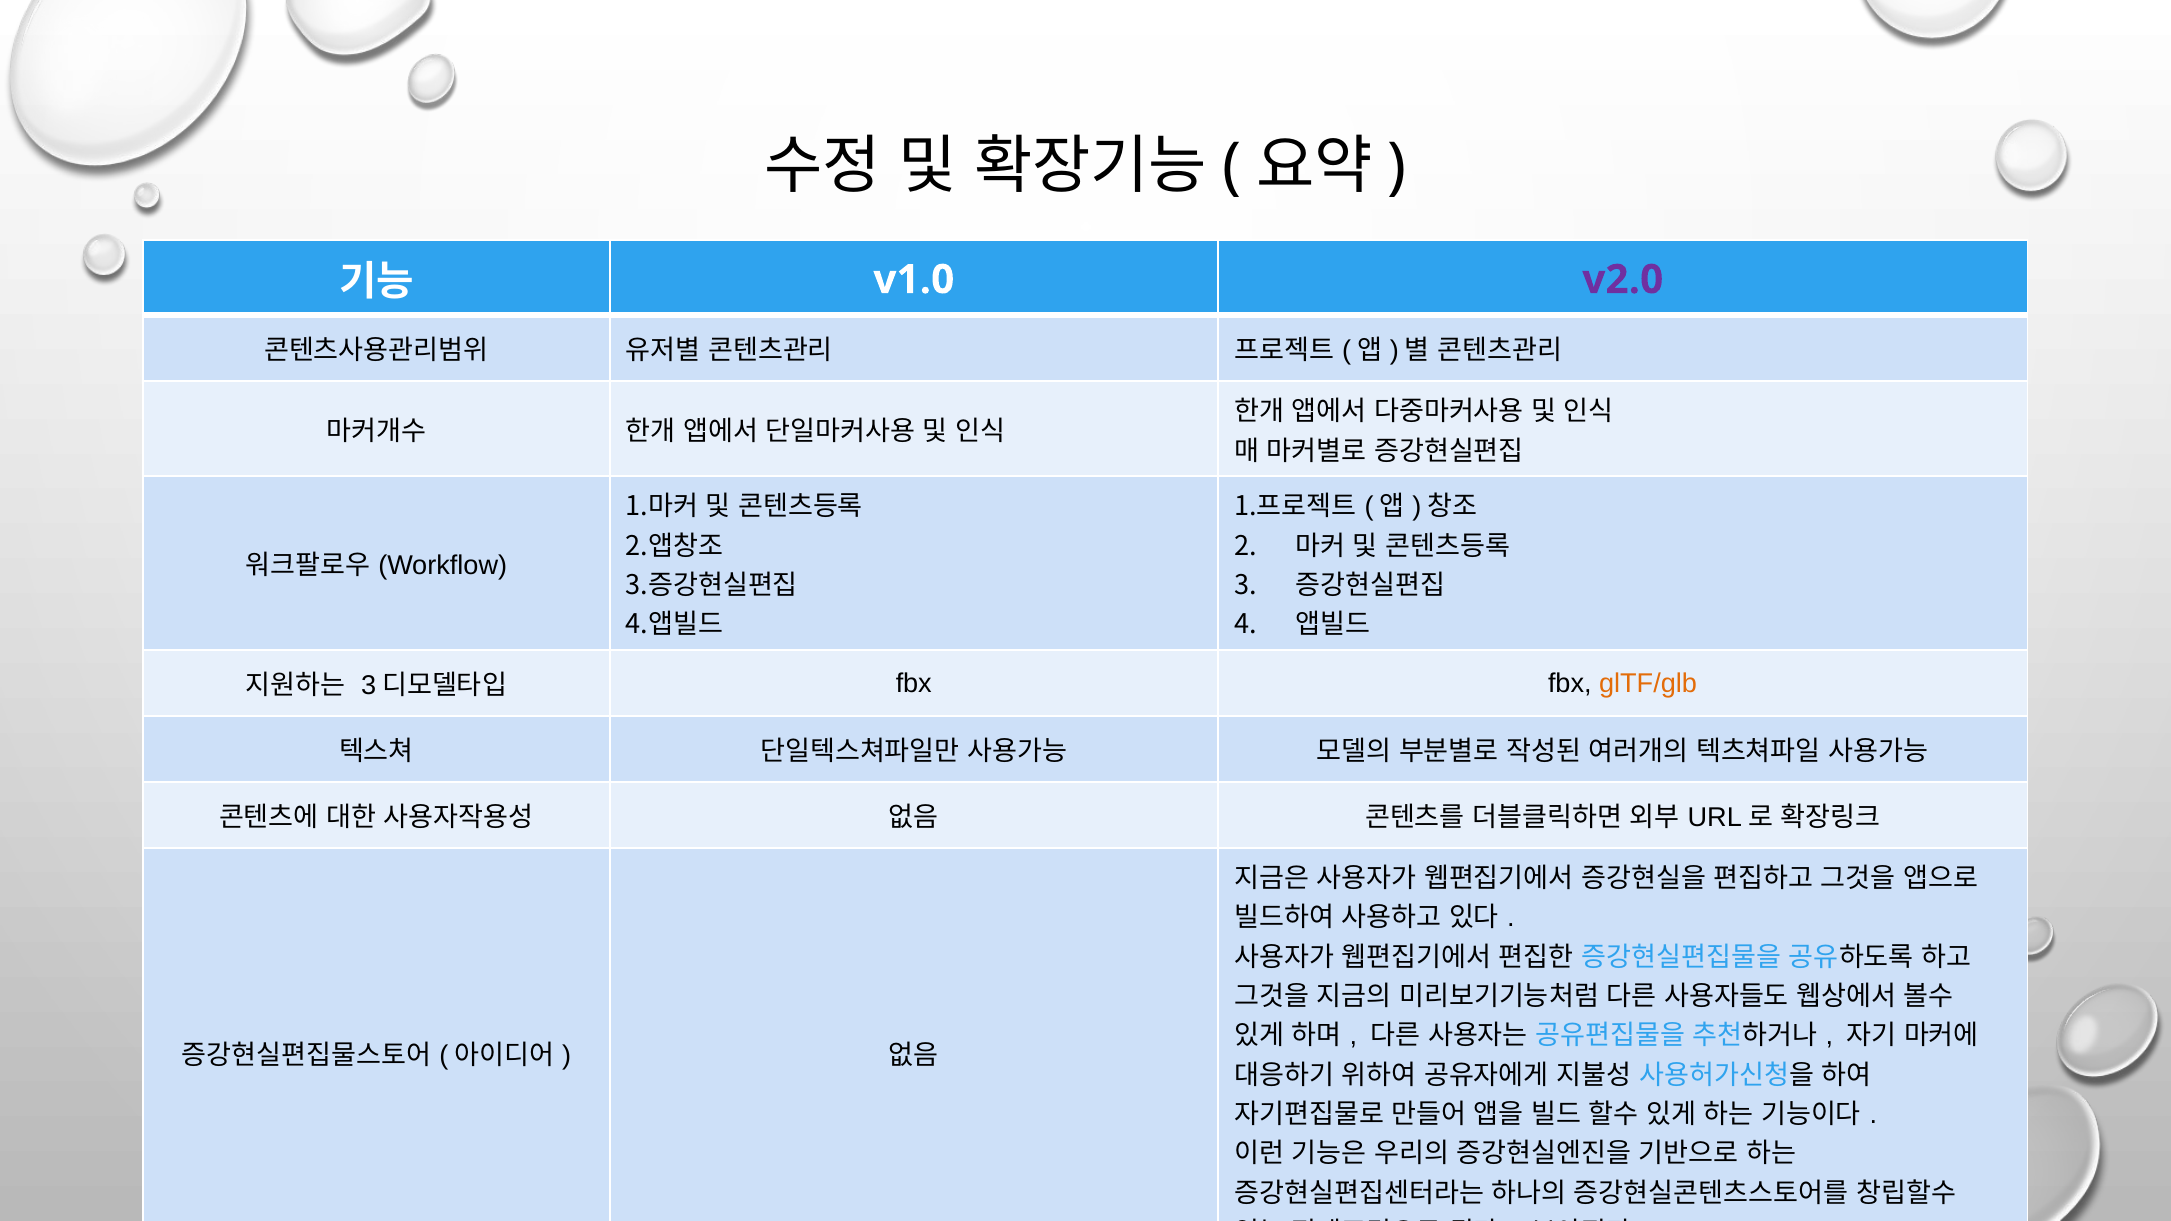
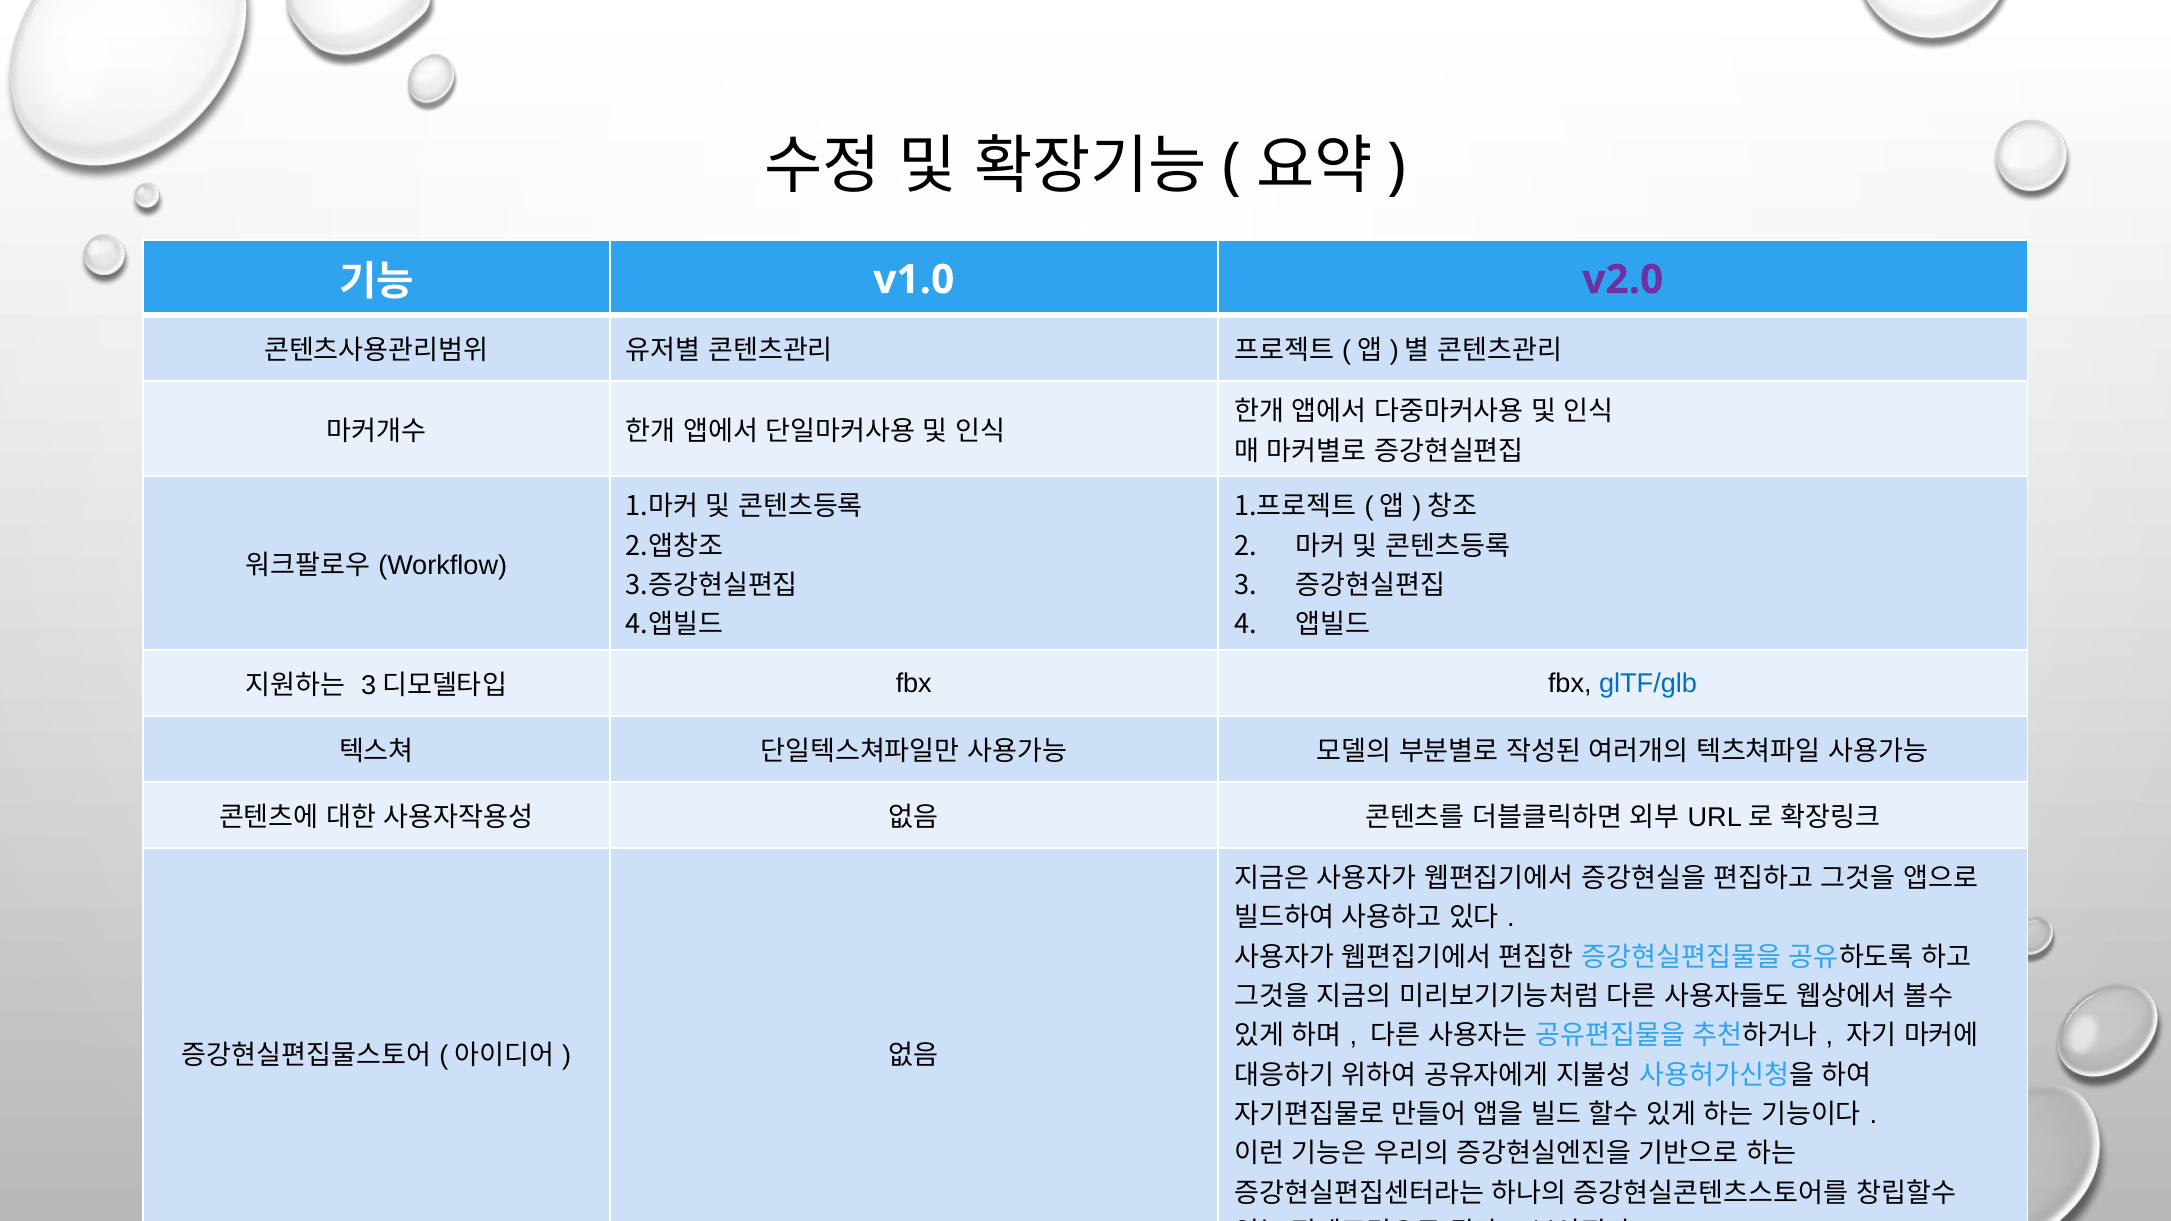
glTF/glb colour: orange -> blue (1648, 683)
